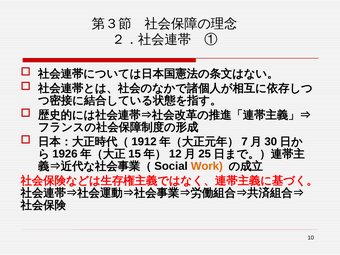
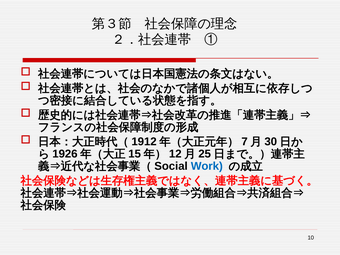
Work colour: orange -> blue (207, 166)
